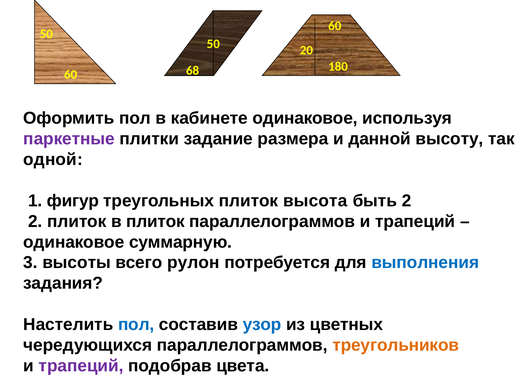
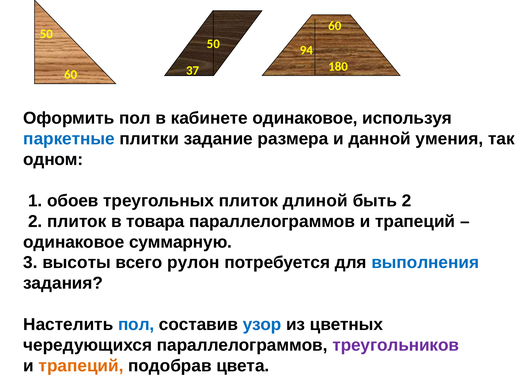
20: 20 -> 94 (306, 50)
68: 68 -> 37 (193, 71)
паркетные colour: purple -> blue (69, 139)
высоту: высоту -> умения (449, 139)
одной: одной -> одном (53, 159)
фигур: фигур -> обоев (73, 201)
высота: высота -> длиной (315, 201)
в плиток: плиток -> товара (155, 221)
треугольников colour: orange -> purple (396, 345)
трапеций colour: purple -> orange (81, 366)
